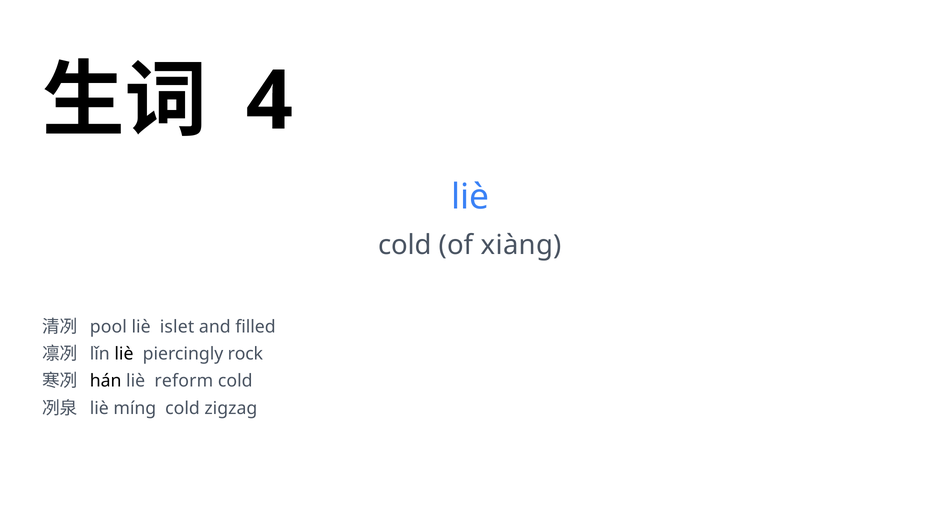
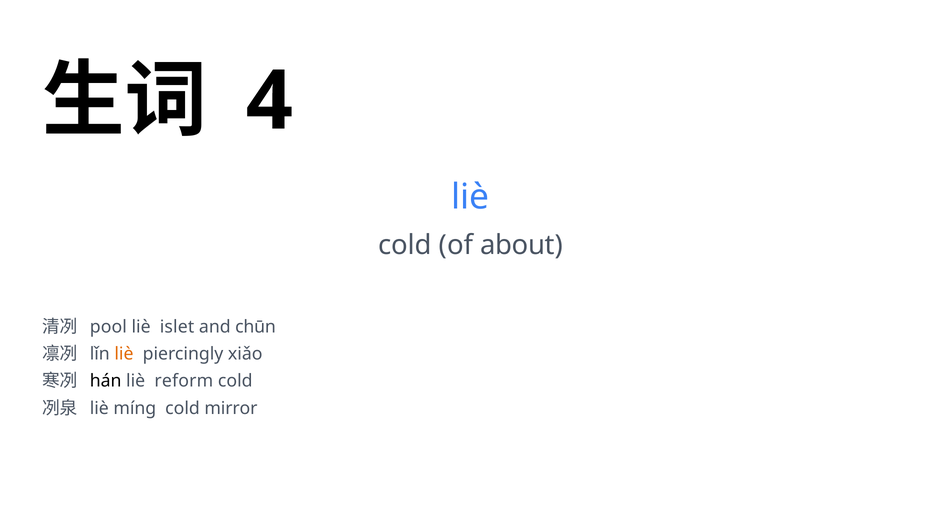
xiàng: xiàng -> about (521, 245)
filled: filled -> chūn (256, 326)
liè colour: black -> orange (124, 354)
rock: rock -> xiǎo (245, 354)
zigzag: zigzag -> mirror (231, 408)
